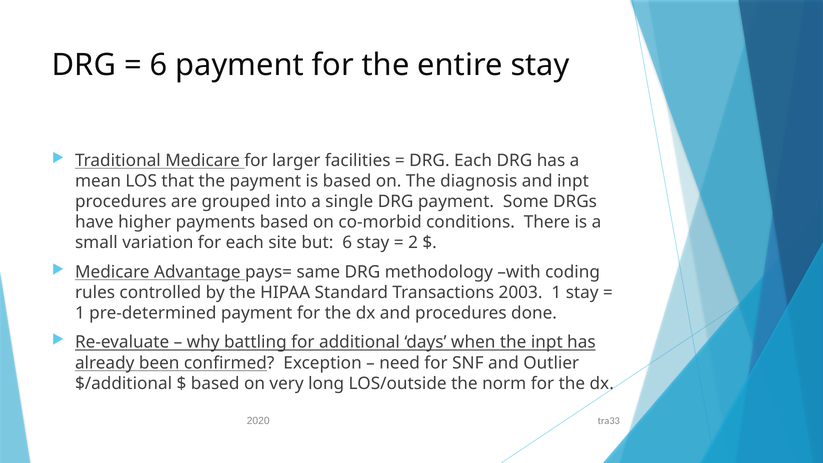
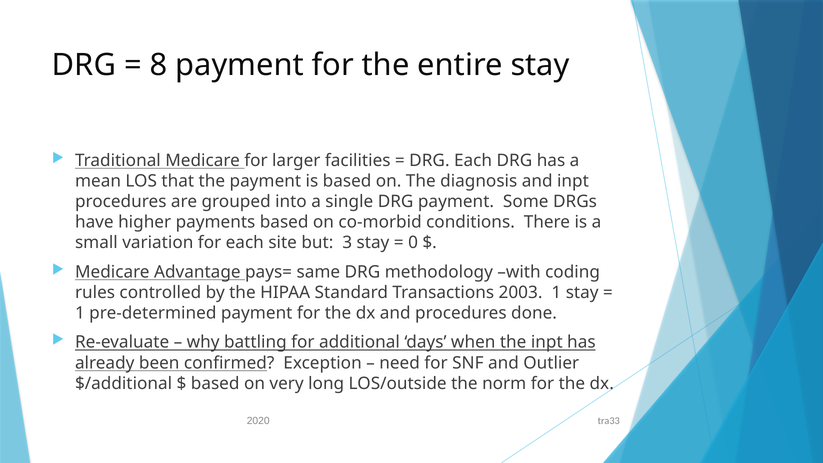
6: 6 -> 8 (159, 65)
but 6: 6 -> 3 (347, 243)
2: 2 -> 0 (413, 243)
